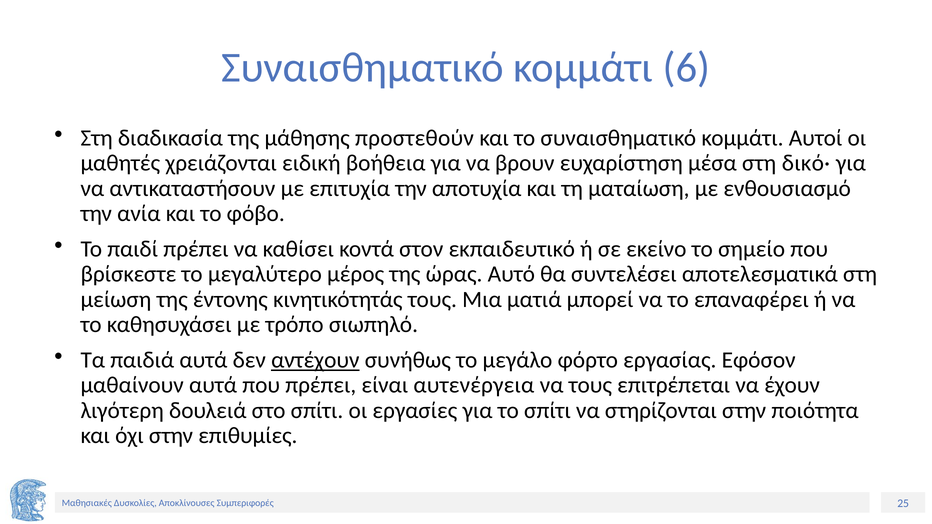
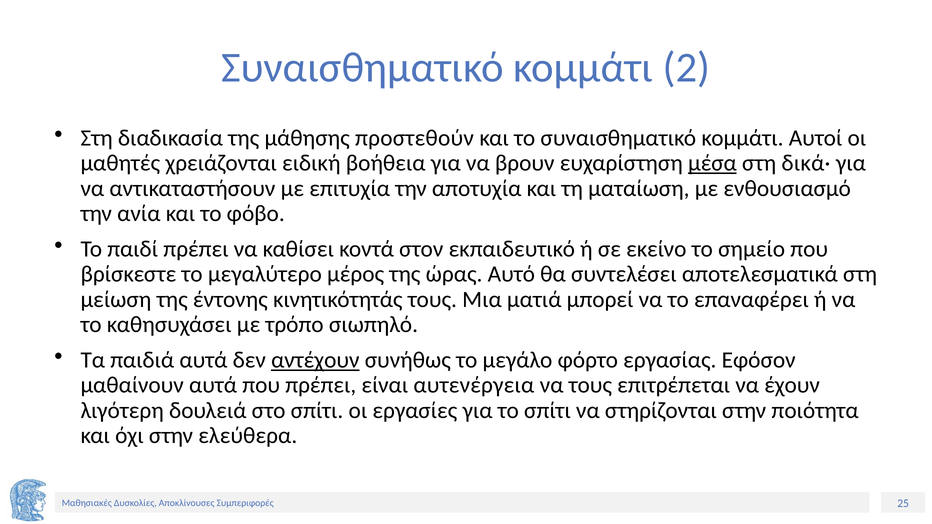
6: 6 -> 2 (687, 68)
μέσα underline: none -> present (712, 163)
δικό·: δικό· -> δικά· (806, 163)
επιθυμίες: επιθυμίες -> ελεύθερα (248, 436)
